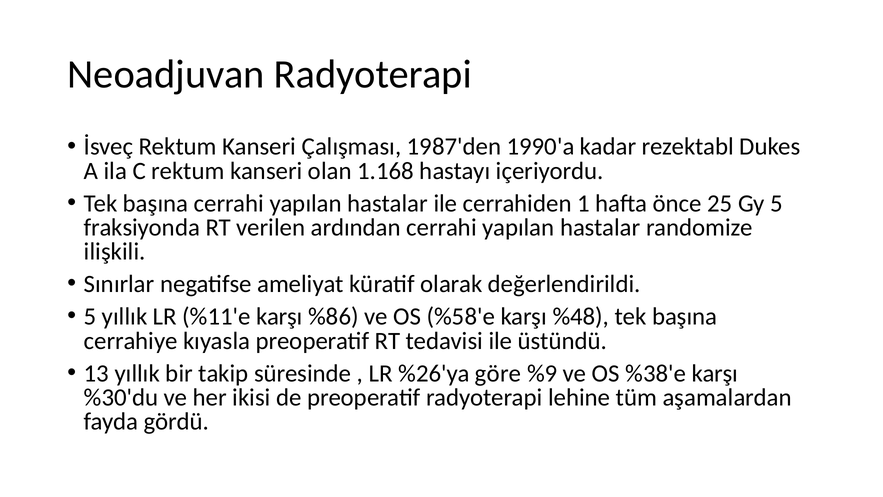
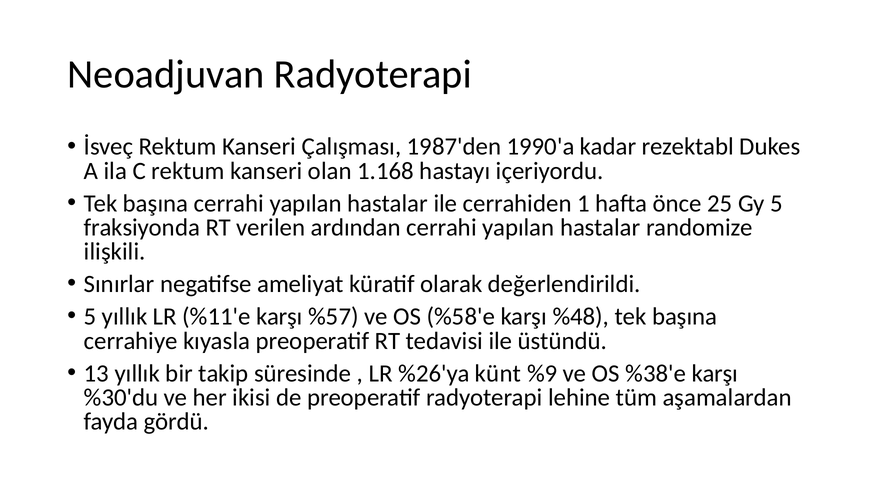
%86: %86 -> %57 (333, 316)
göre: göre -> künt (498, 373)
